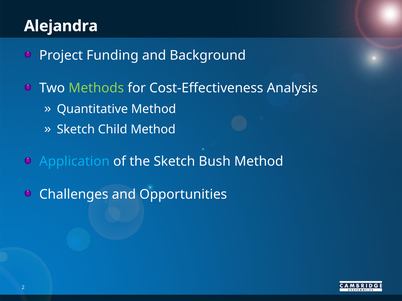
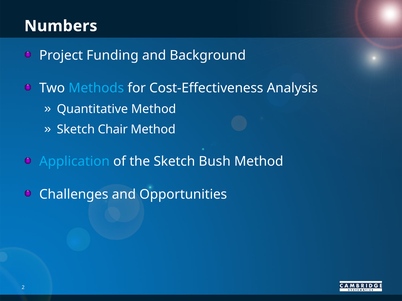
Alejandra: Alejandra -> Numbers (61, 26)
Methods colour: light green -> light blue (96, 88)
Child: Child -> Chair (113, 130)
